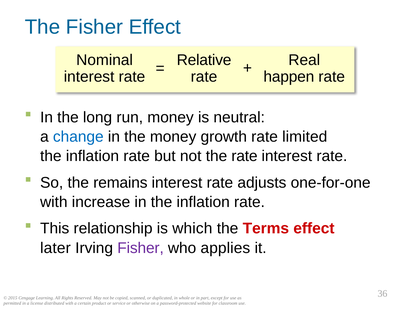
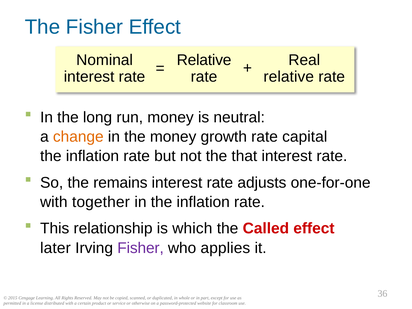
happen: happen -> relative (289, 77)
change colour: blue -> orange (78, 137)
limited: limited -> capital (305, 137)
the rate: rate -> that (244, 156)
increase: increase -> together (101, 202)
Terms: Terms -> Called (266, 229)
